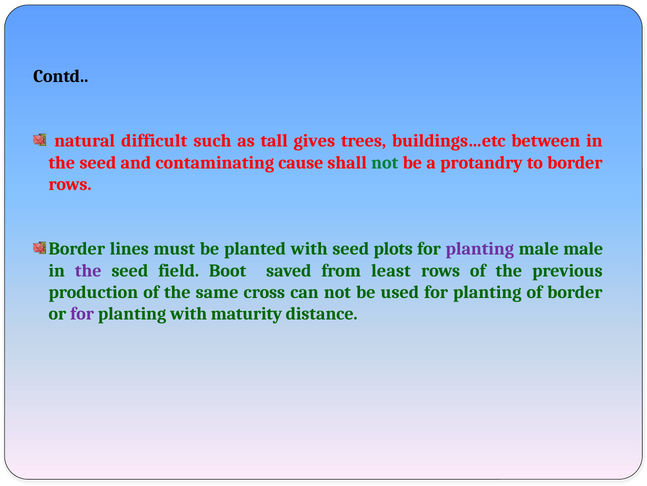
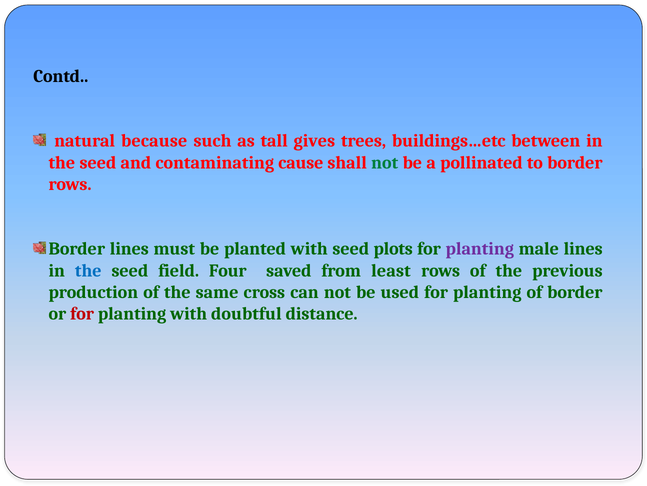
difficult: difficult -> because (154, 141)
protandry: protandry -> pollinated (481, 162)
male male: male -> lines (583, 249)
the colour: purple -> blue (88, 270)
Boot: Boot -> Four (228, 270)
for colour: purple -> red (82, 313)
maturity: maturity -> doubtful (246, 313)
